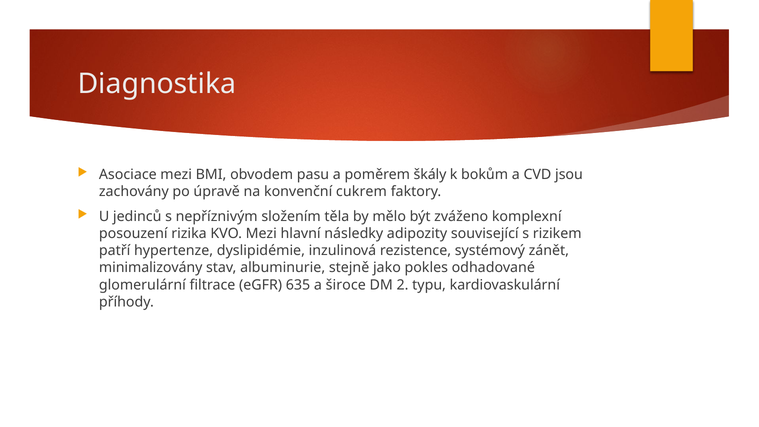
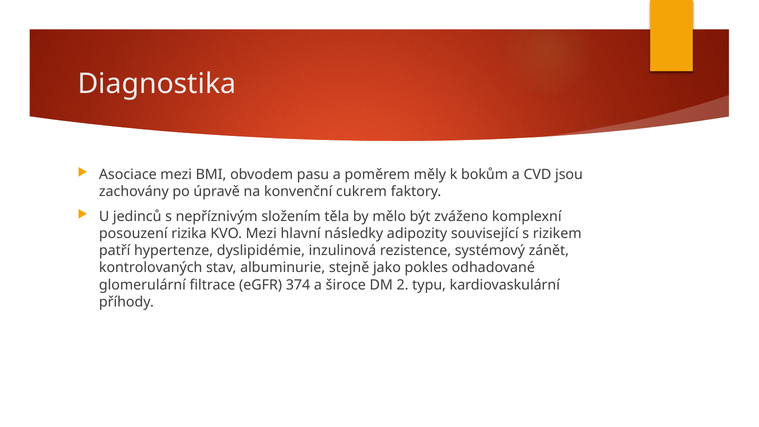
škály: škály -> měly (430, 174)
minimalizovány: minimalizovány -> kontrolovaných (151, 268)
635: 635 -> 374 (298, 285)
